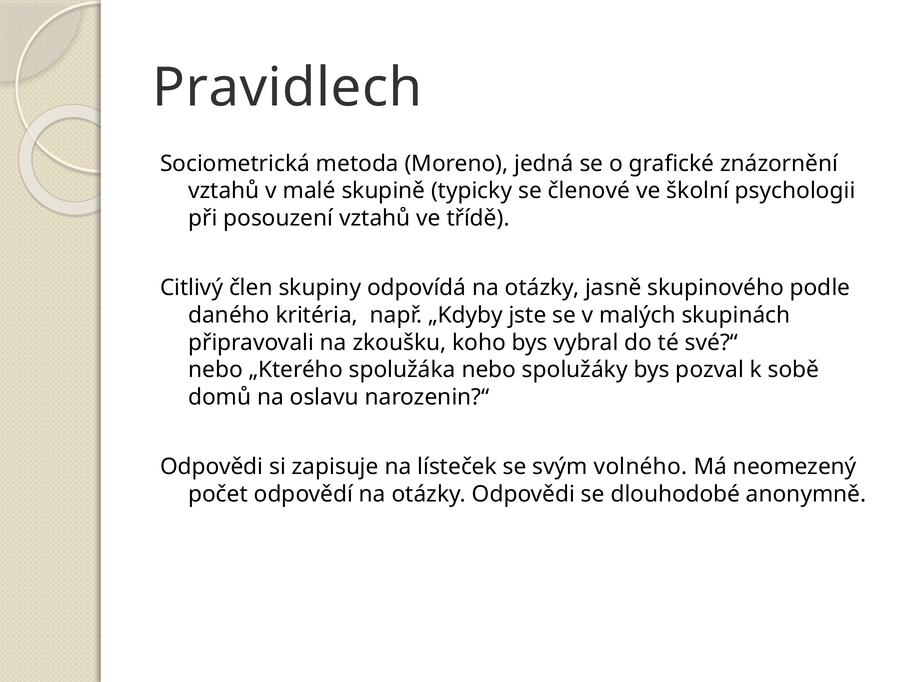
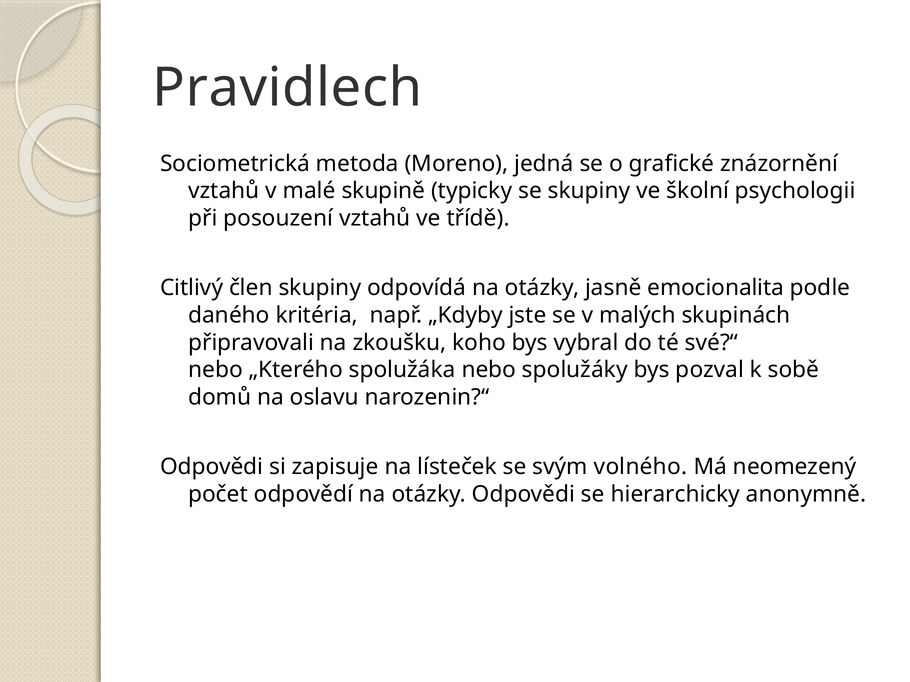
se členové: členové -> skupiny (589, 191)
skupinového: skupinového -> emocionalita (716, 288)
dlouhodobé: dlouhodobé -> hierarchicky (675, 494)
